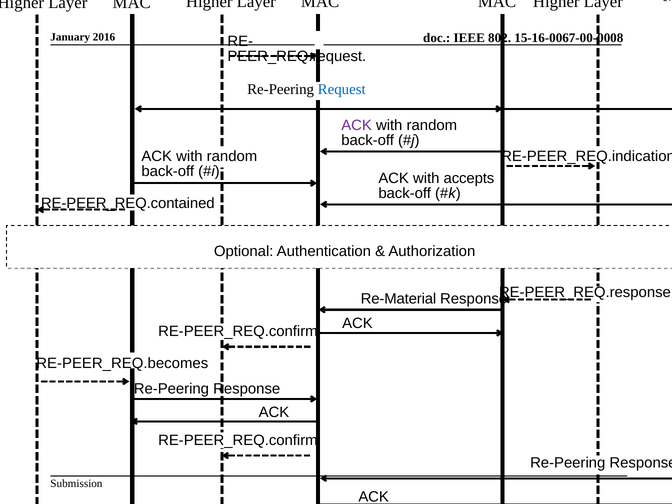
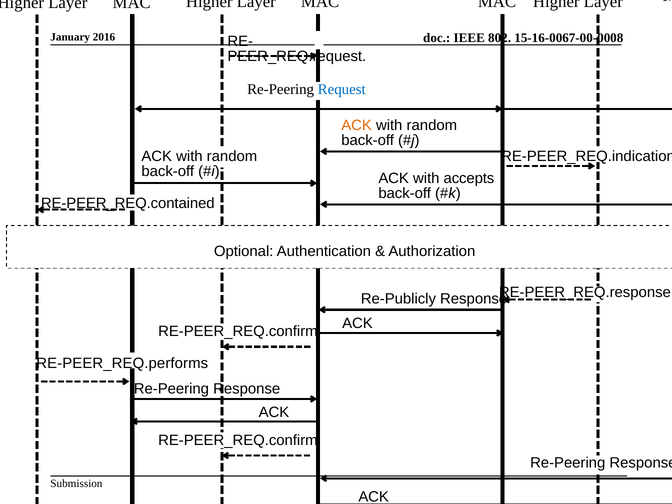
ACK colour: purple -> orange (357, 125)
Re-Material: Re-Material -> Re-Publicly (398, 299)
RE-PEER_REQ.becomes: RE-PEER_REQ.becomes -> RE-PEER_REQ.performs (122, 363)
